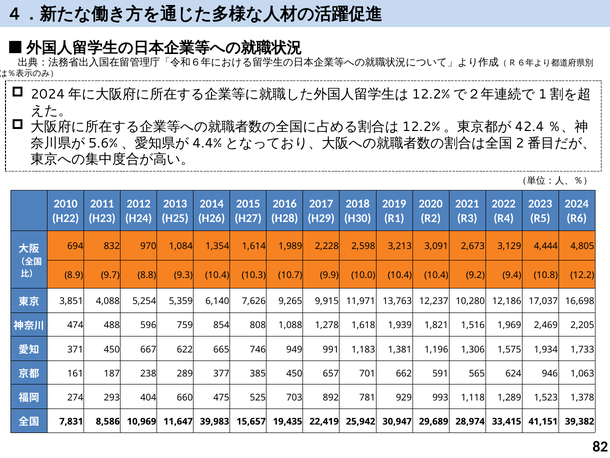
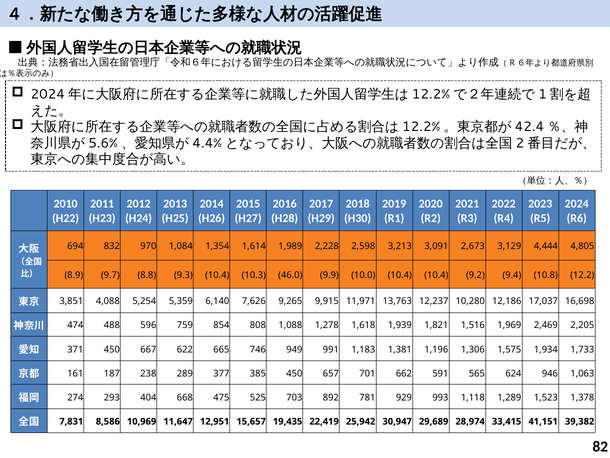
10.7: 10.7 -> 46.0 (290, 275)
660: 660 -> 668 (185, 397)
39,983: 39,983 -> 12,951 (215, 421)
